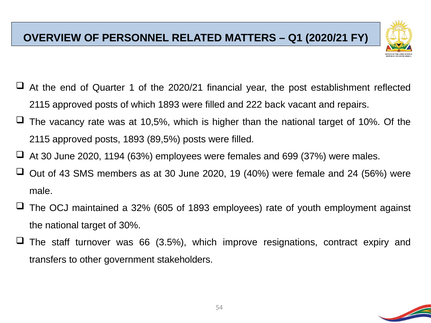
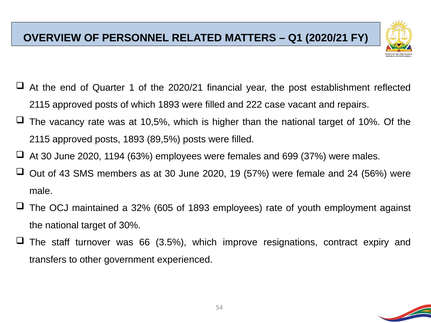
back: back -> case (275, 105)
40%: 40% -> 57% (256, 174)
stakeholders: stakeholders -> experienced (185, 260)
